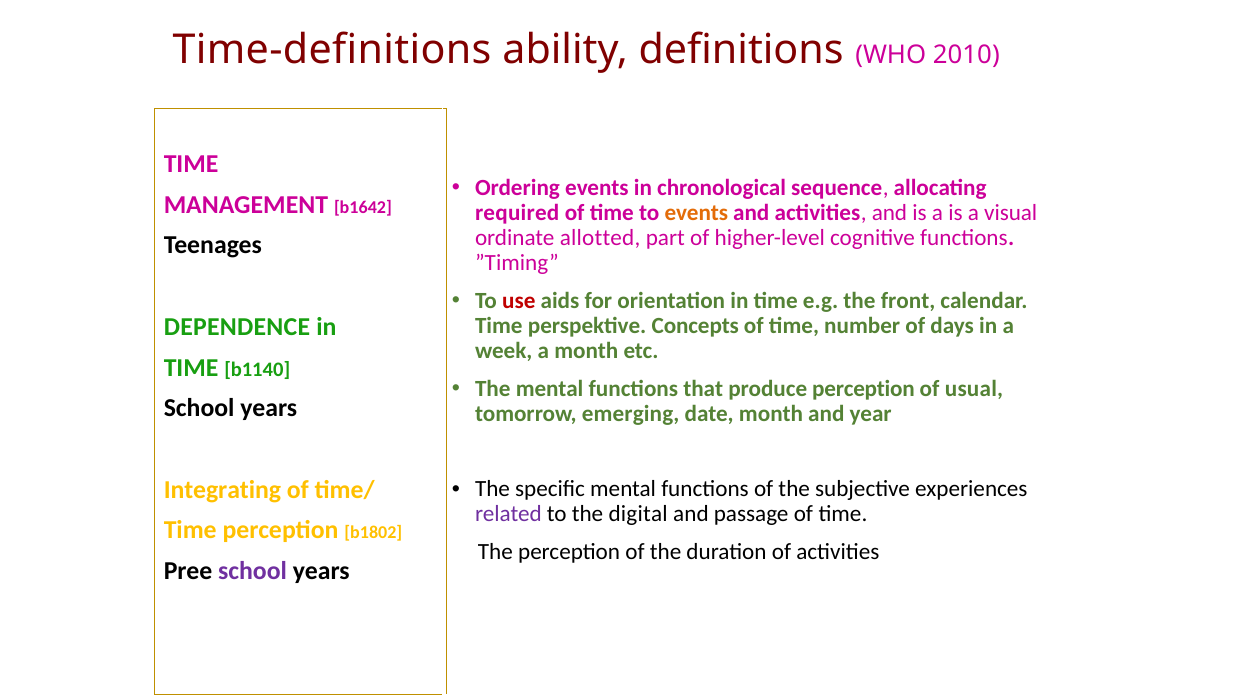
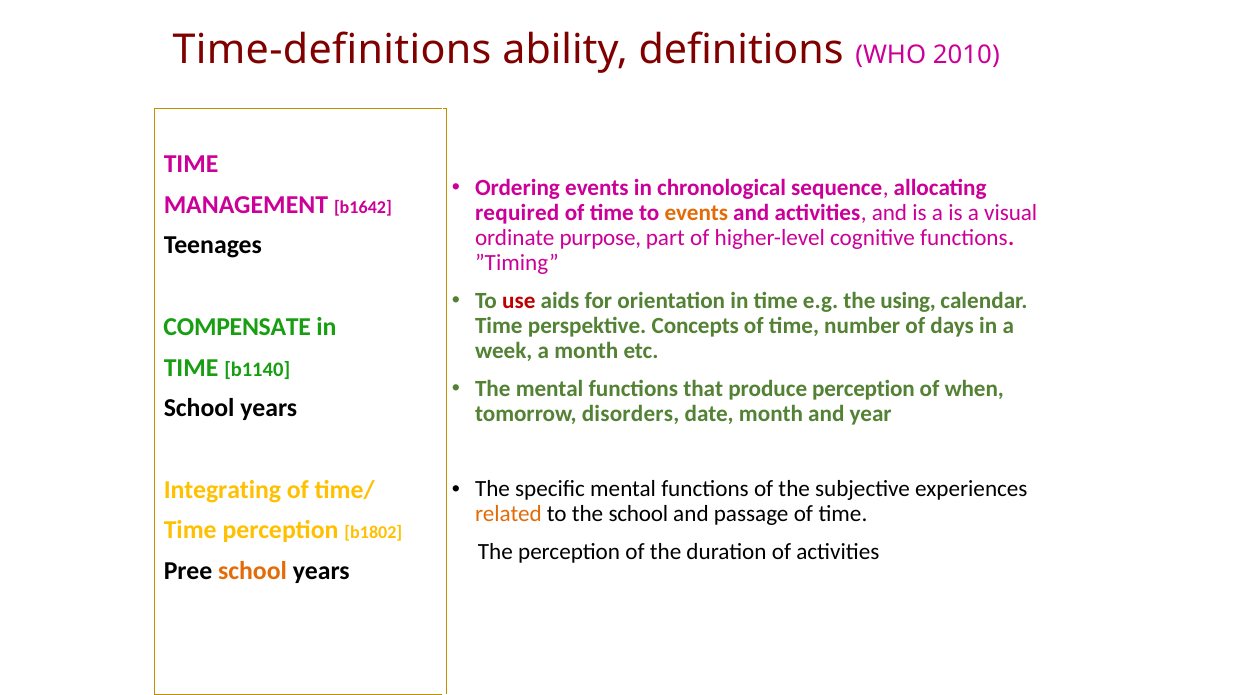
allotted: allotted -> purpose (600, 238)
front: front -> using (908, 301)
DEPENDENCE: DEPENDENCE -> COMPENSATE (237, 327)
usual: usual -> when (974, 389)
emerging: emerging -> disorders (631, 414)
related colour: purple -> orange (508, 515)
the digital: digital -> school (638, 515)
school colour: purple -> orange (253, 571)
